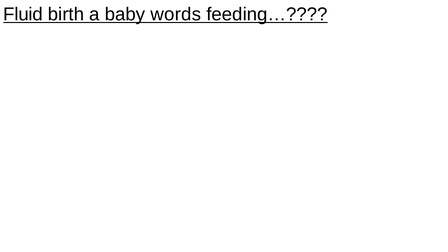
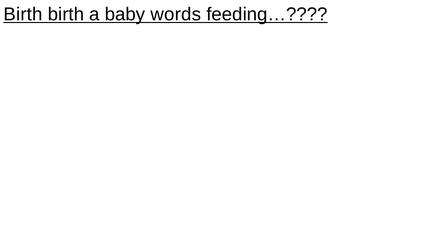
Fluid: Fluid -> Birth (23, 14)
